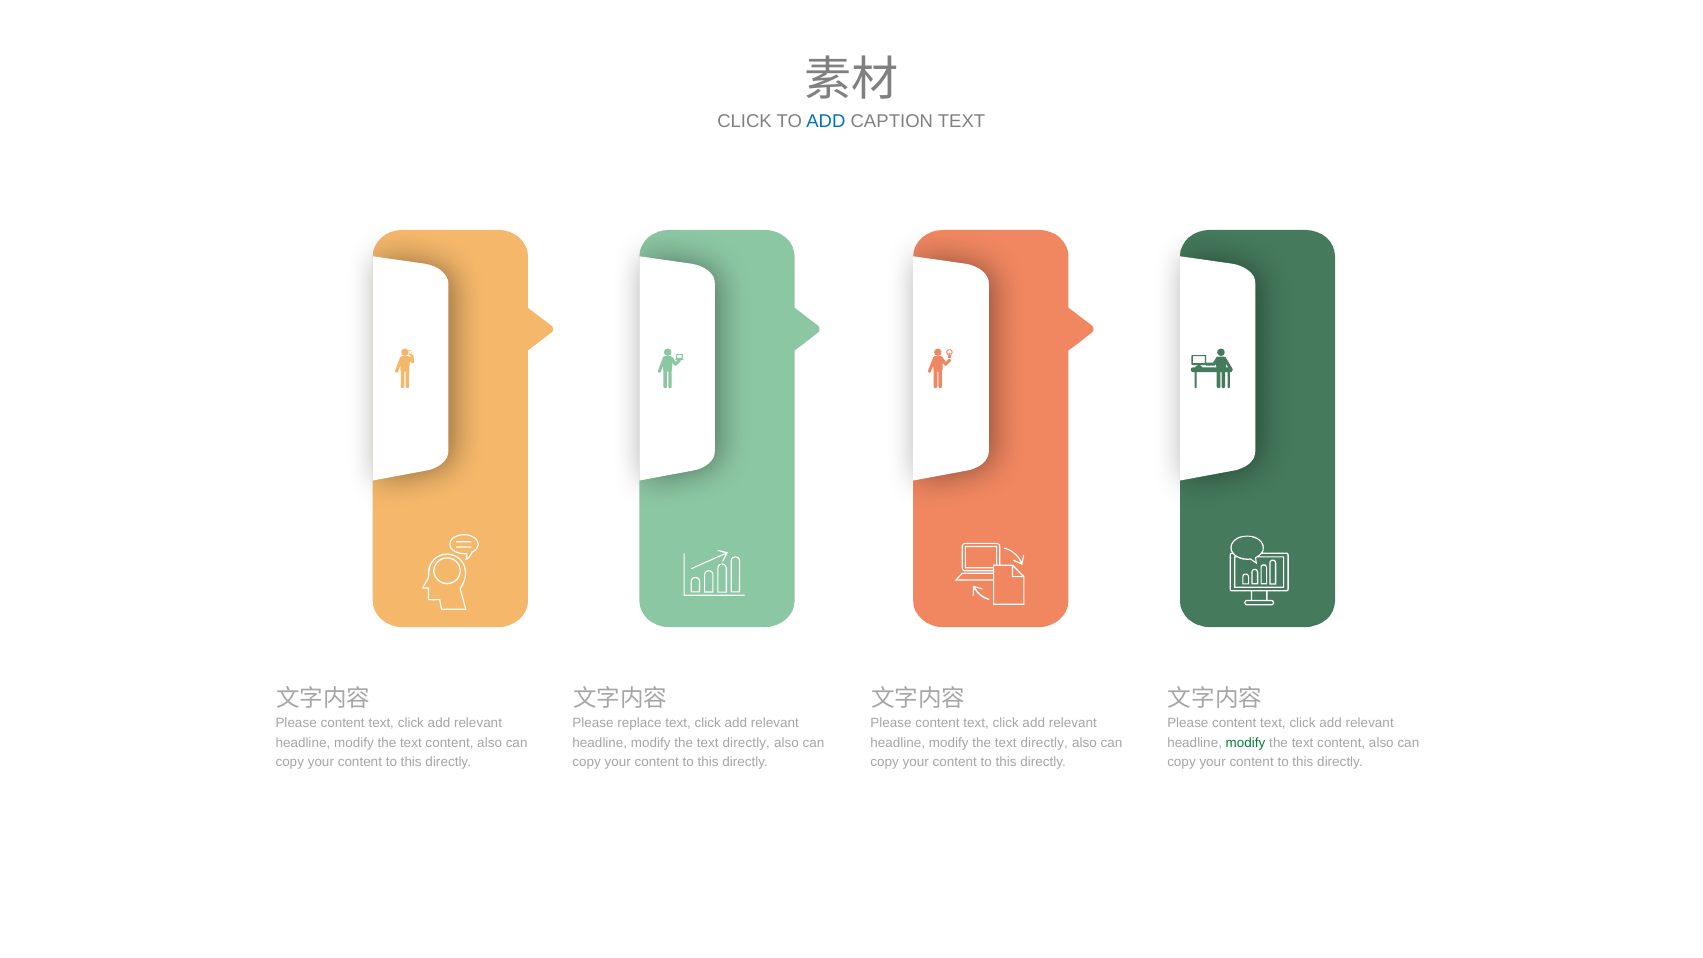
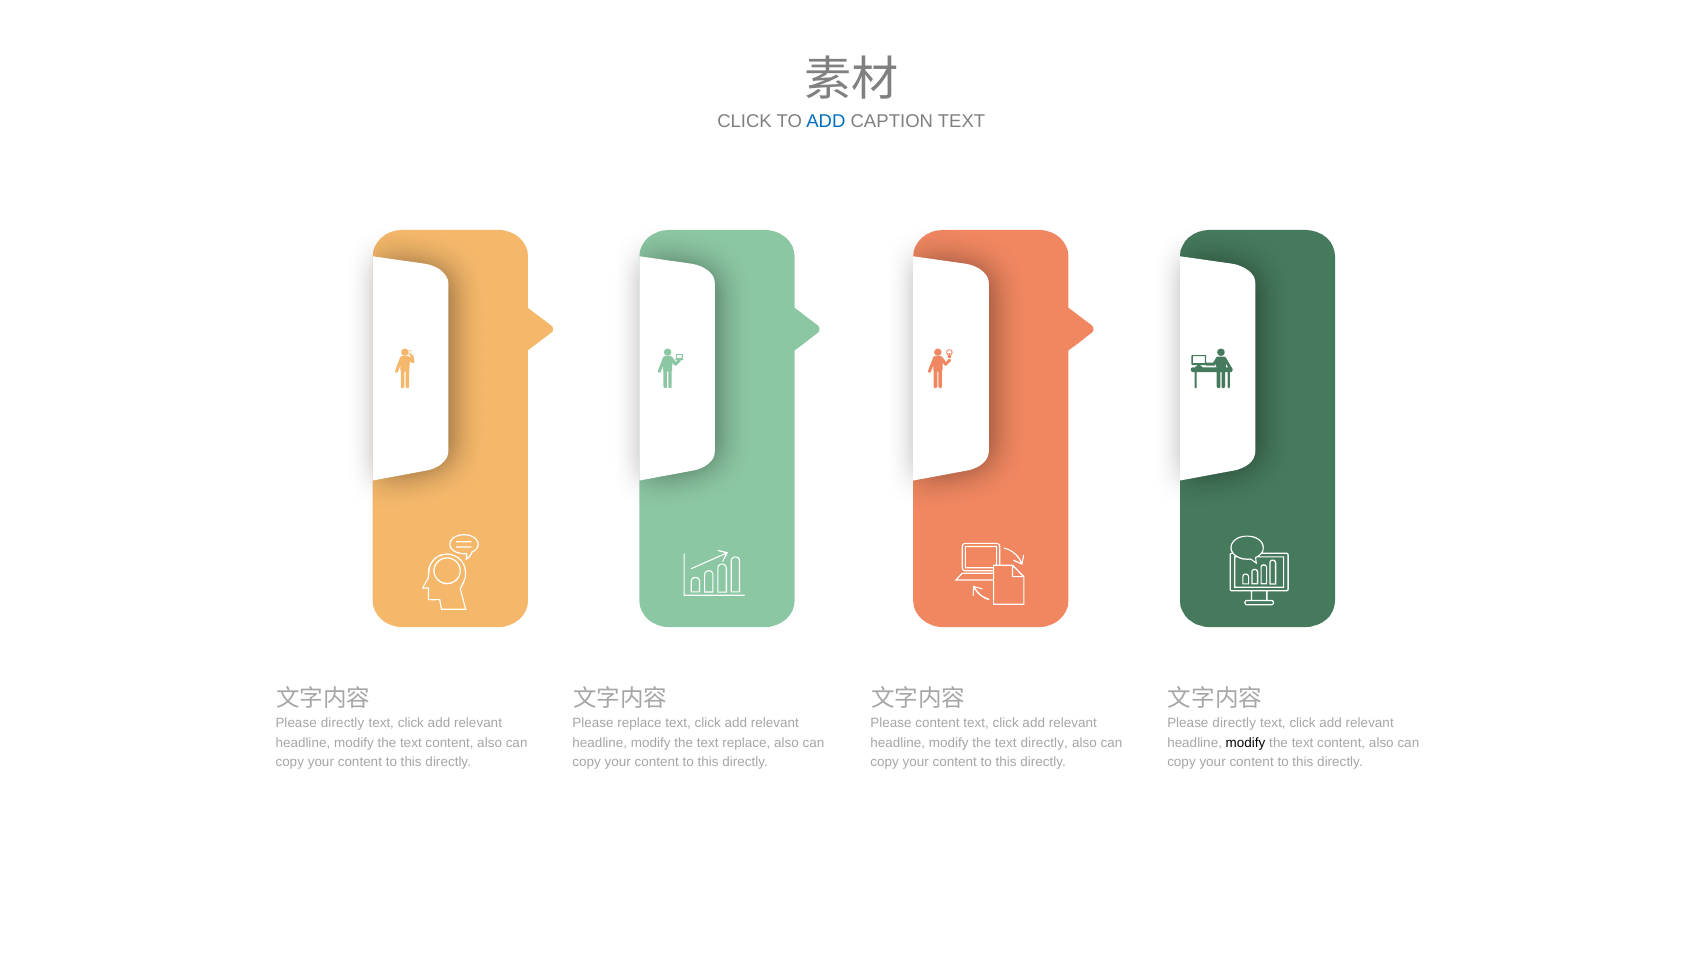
content: content -> directly (343, 723)
content: content -> directly (1234, 723)
directly: directly -> replace (746, 743)
modify colour: green -> black (1246, 743)
